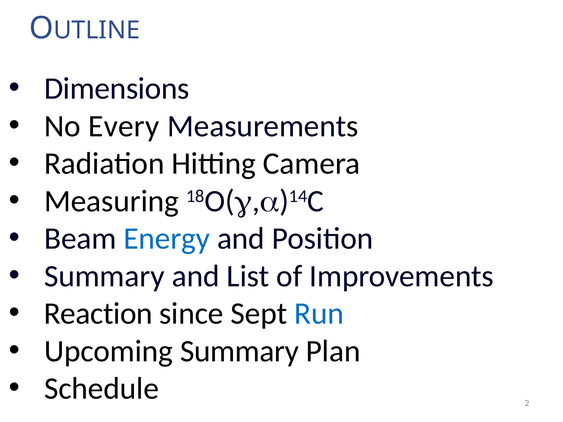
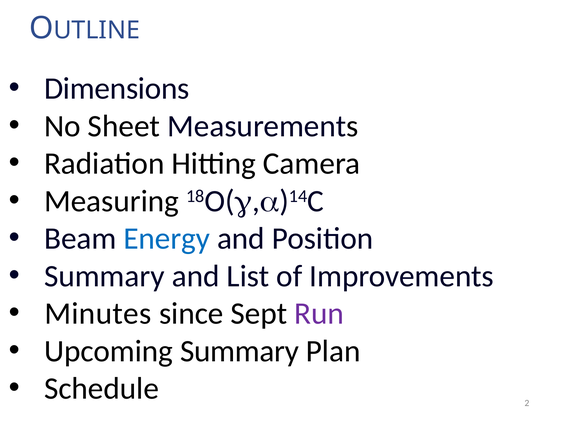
Every: Every -> Sheet (124, 126)
Reaction: Reaction -> Minutes (98, 314)
Run colour: blue -> purple (319, 314)
